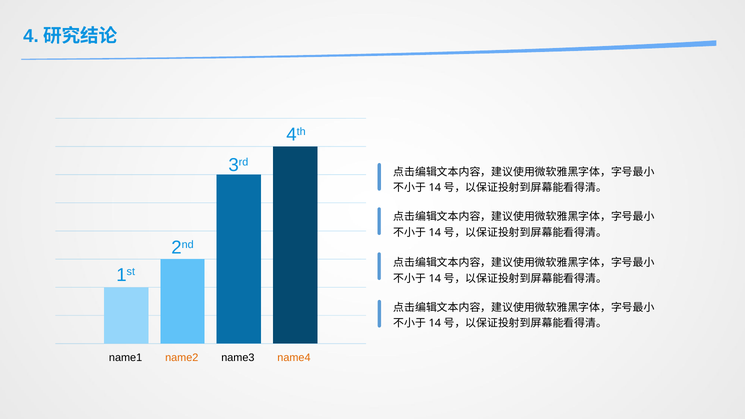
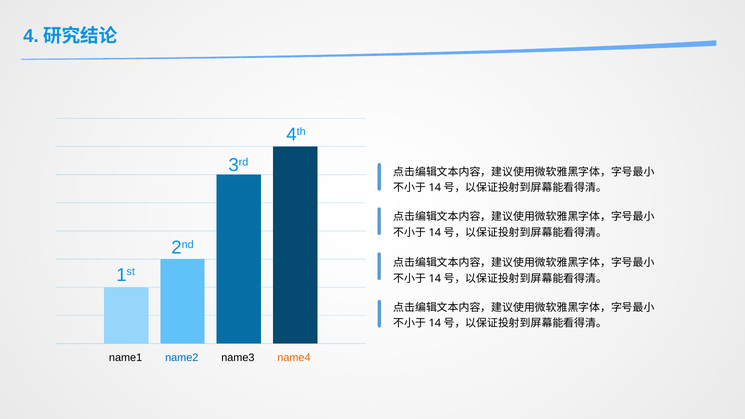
name2 colour: orange -> blue (182, 358)
